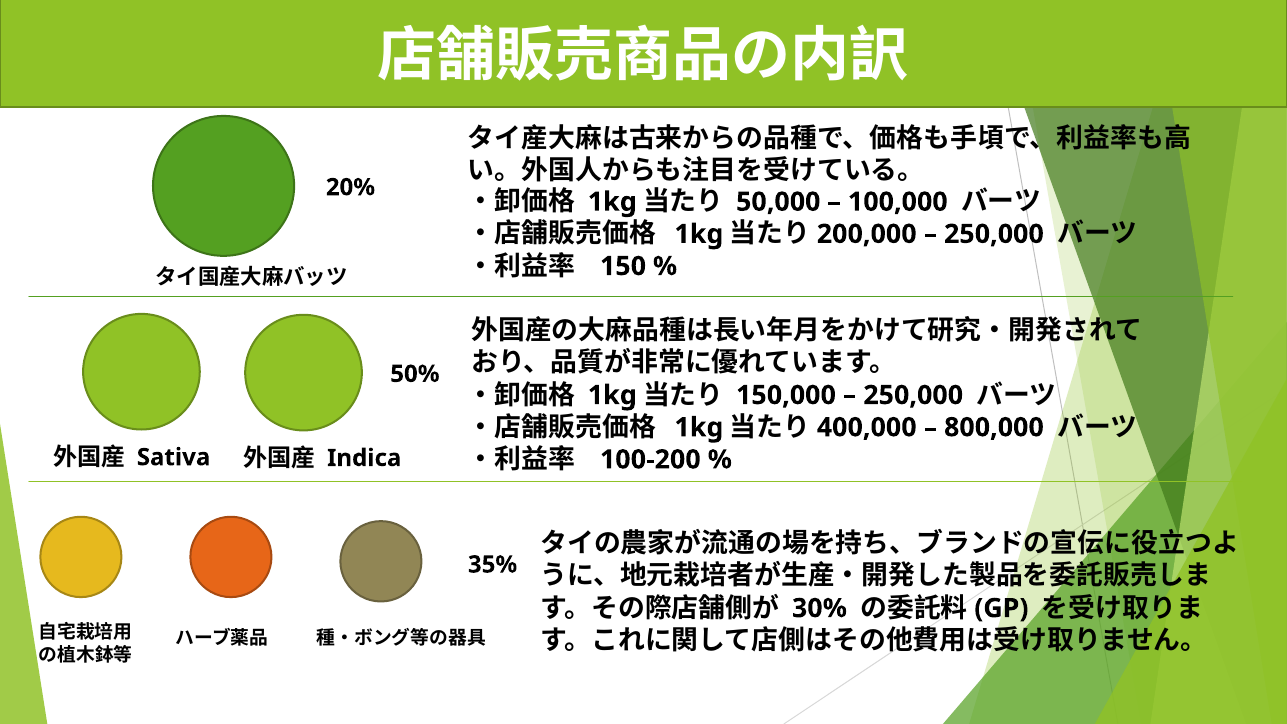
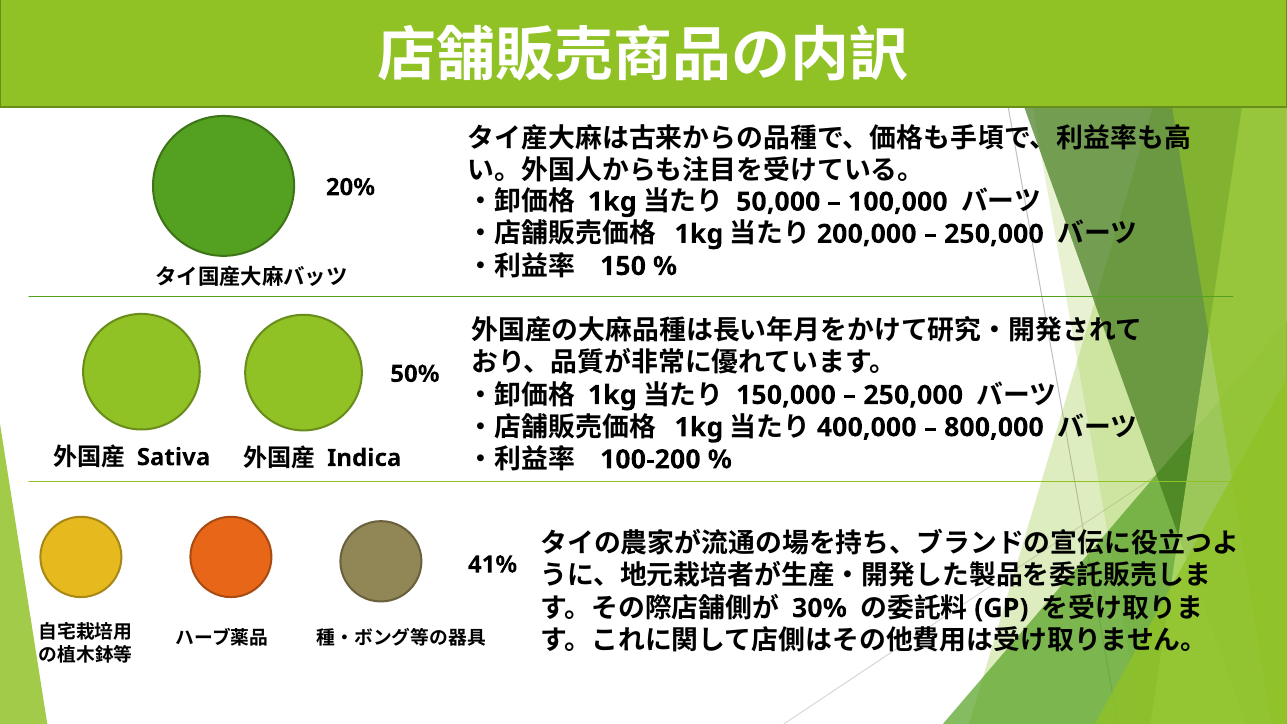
35%: 35% -> 41% (493, 565)
